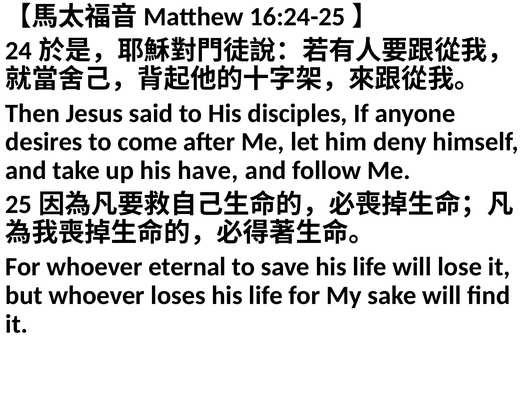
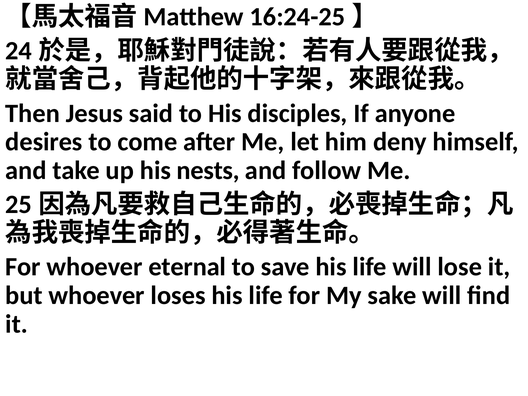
have: have -> nests (208, 170)
